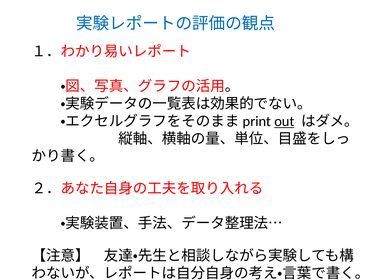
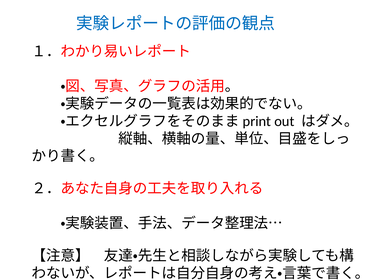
out underline: present -> none (284, 121)
